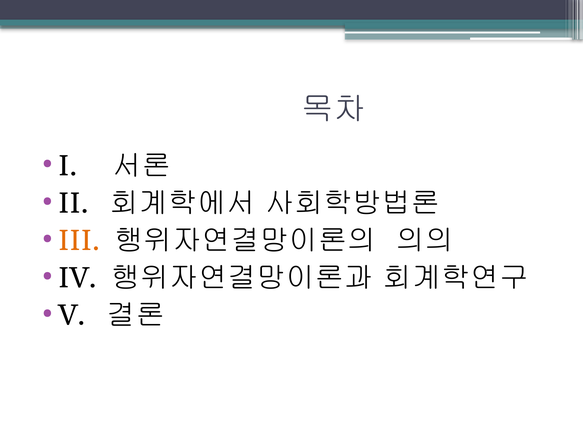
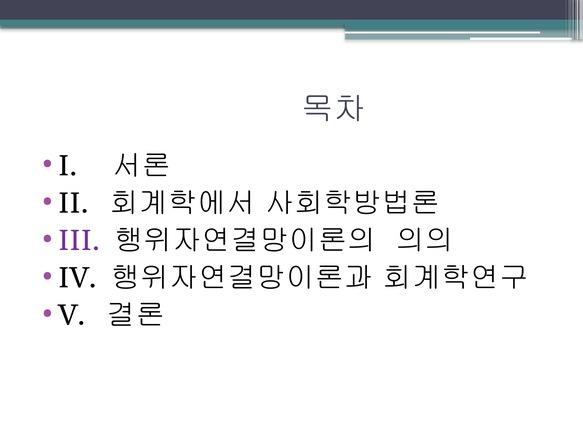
III colour: orange -> purple (79, 241)
